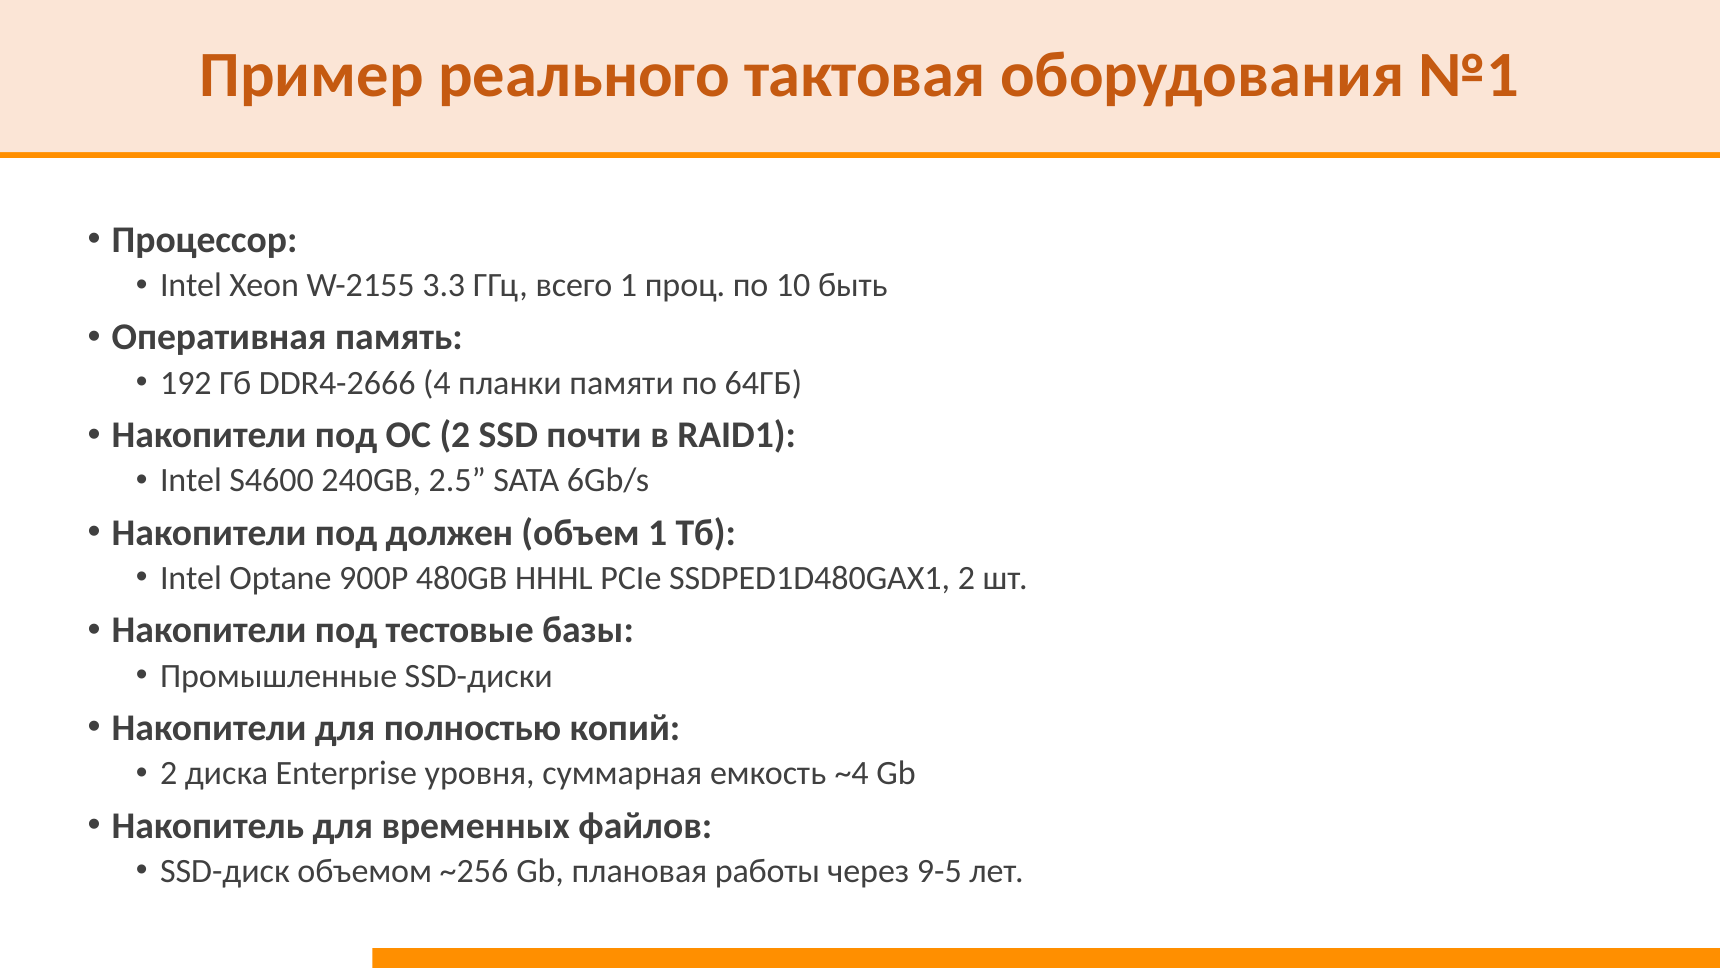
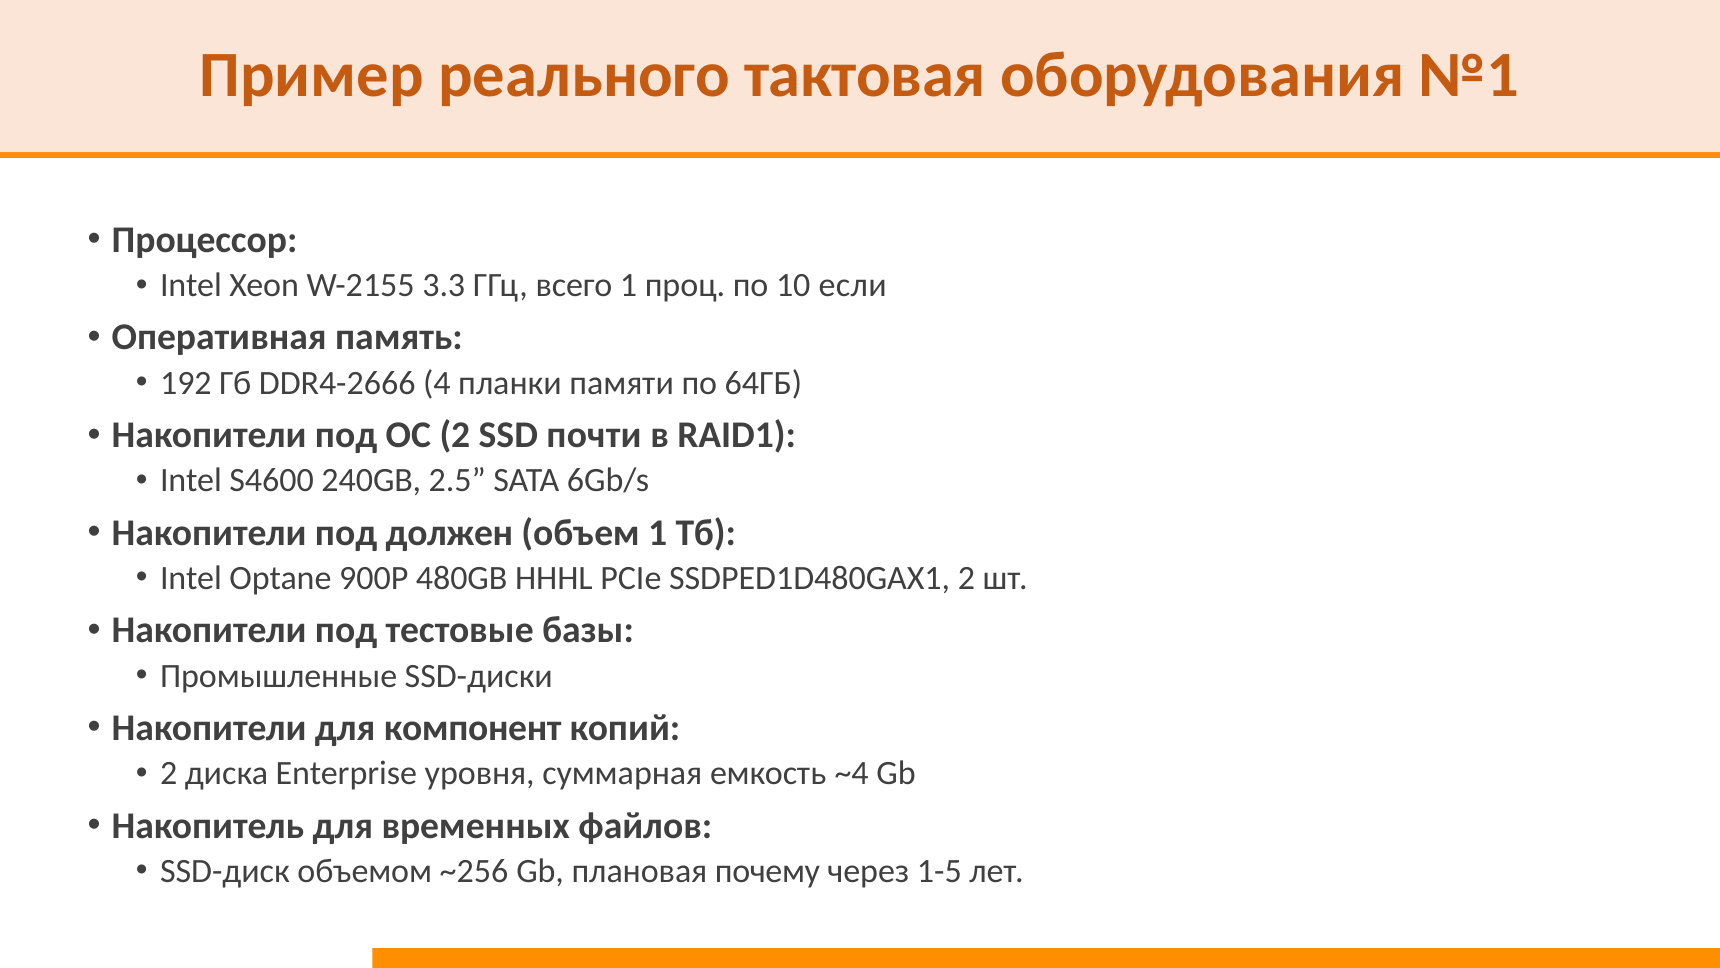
быть: быть -> если (853, 285)
полностью: полностью -> компонент (473, 728)
работы: работы -> почему (768, 871)
9-5: 9-5 -> 1-5 (939, 871)
